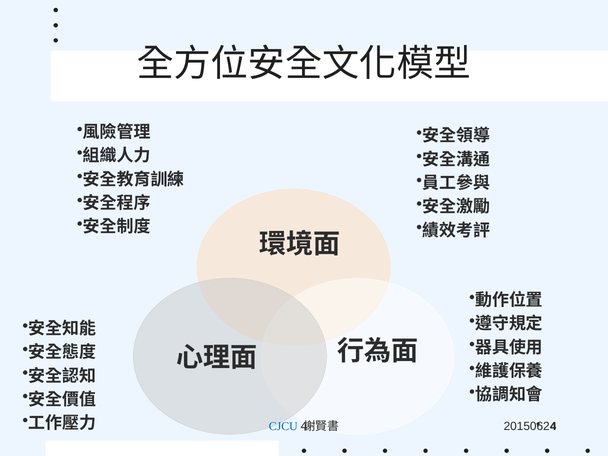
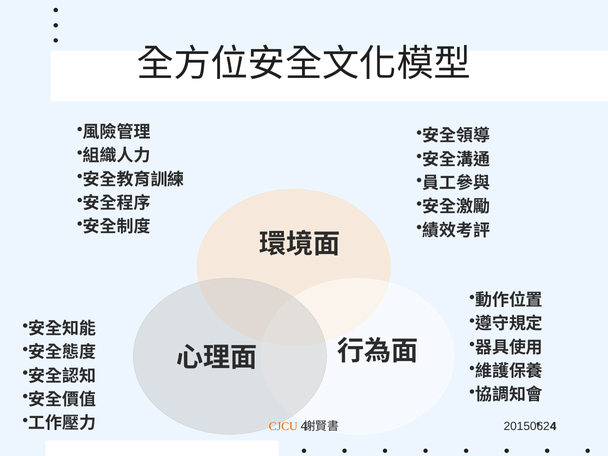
CJCU colour: blue -> orange (283, 426)
